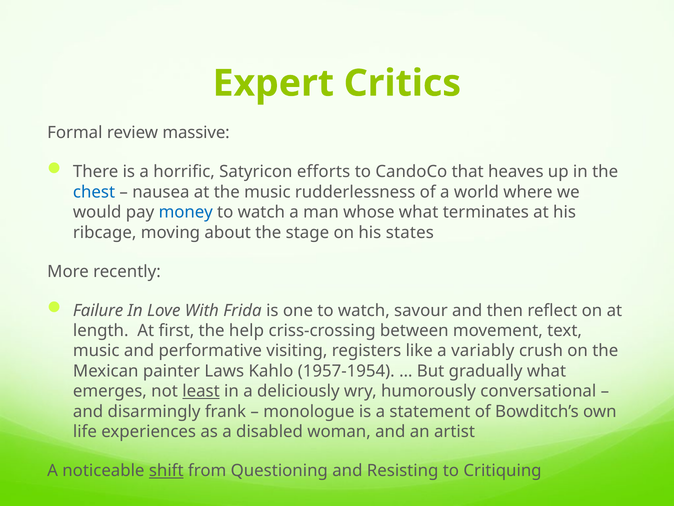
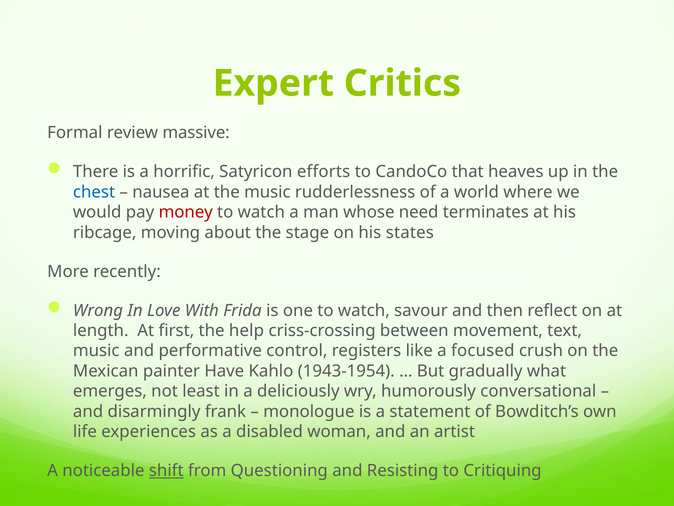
money colour: blue -> red (186, 212)
whose what: what -> need (419, 212)
Failure: Failure -> Wrong (98, 310)
visiting: visiting -> control (297, 351)
variably: variably -> focused (483, 351)
Laws: Laws -> Have (224, 371)
1957-1954: 1957-1954 -> 1943-1954 (346, 371)
least underline: present -> none (201, 391)
